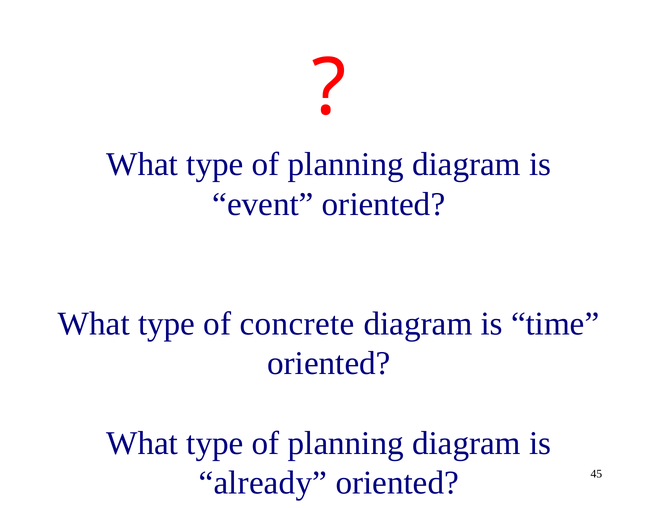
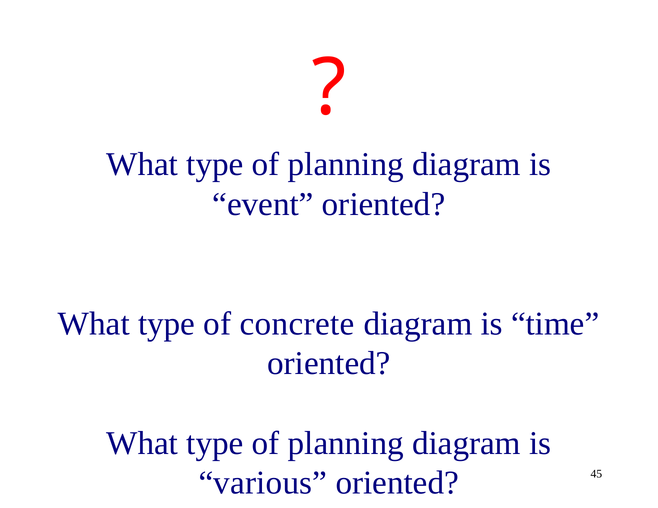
already: already -> various (263, 483)
